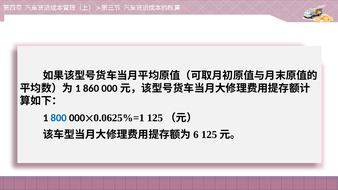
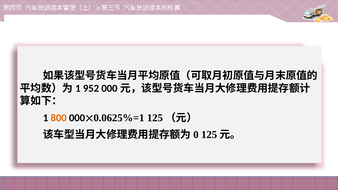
860: 860 -> 952 (91, 88)
800 colour: blue -> orange (59, 118)
6: 6 -> 0 (196, 135)
